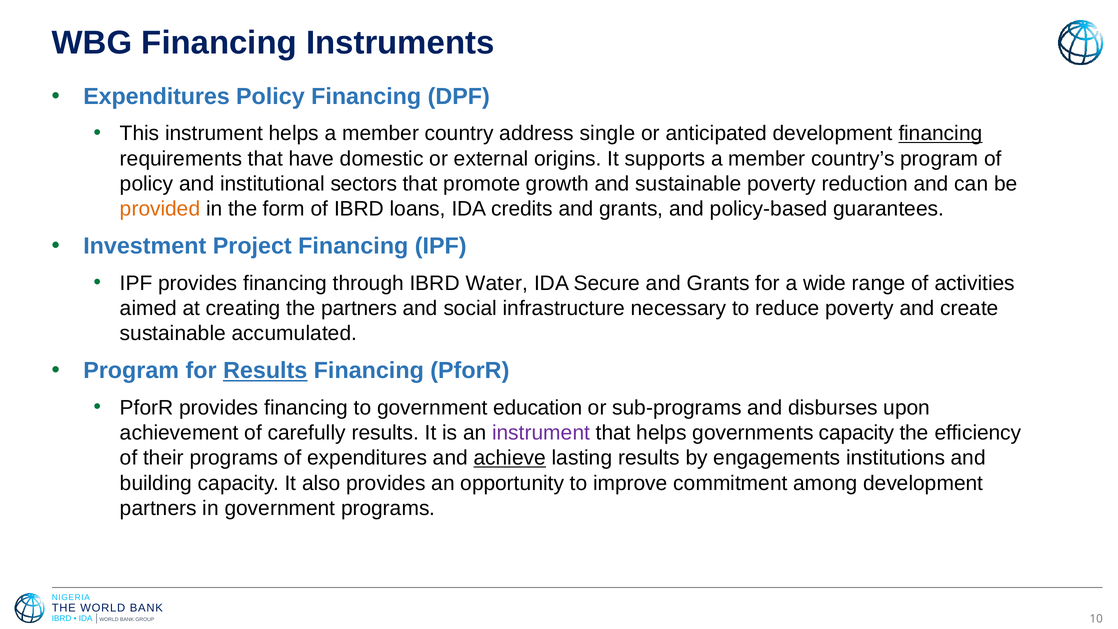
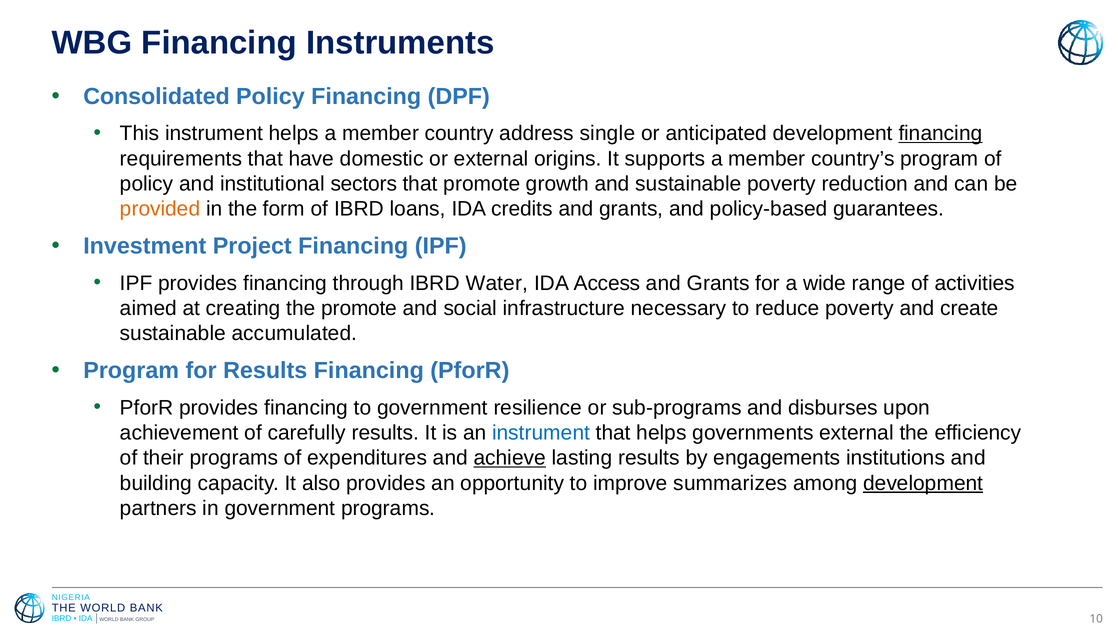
Expenditures: Expenditures -> Consolidated (156, 97)
Secure: Secure -> Access (607, 283)
the partners: partners -> promote (359, 308)
Results underline: present -> none (265, 371)
education: education -> resilience (538, 408)
instrument colour: purple -> blue (541, 433)
governments capacity: capacity -> external (856, 433)
commitment: commitment -> summarizes (730, 483)
development underline: none -> present (923, 483)
